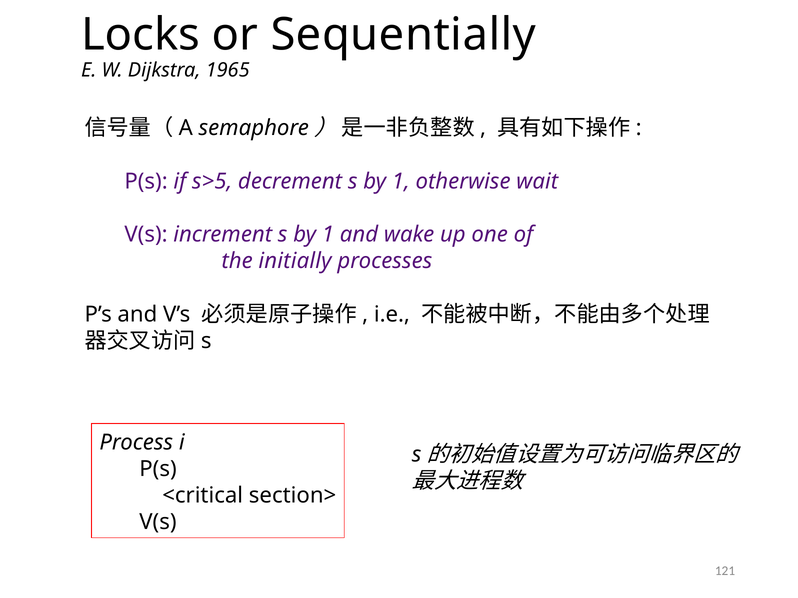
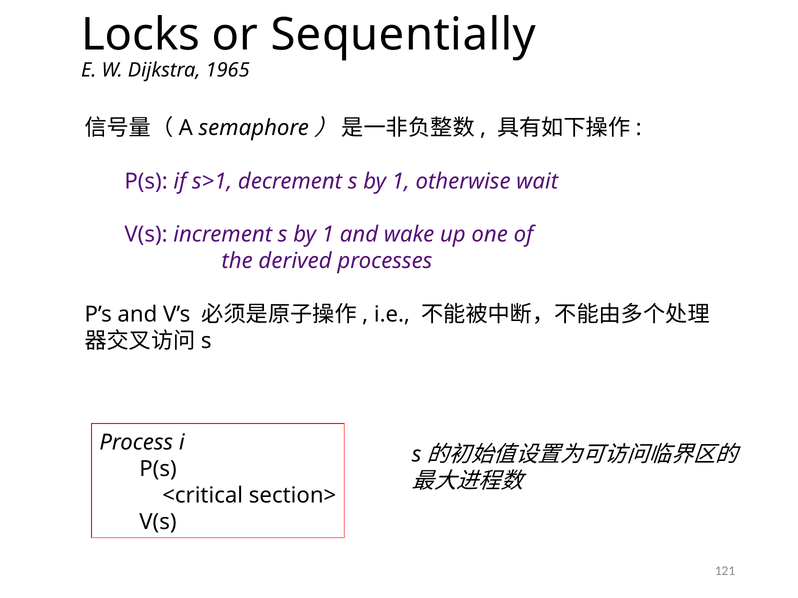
s>5: s>5 -> s>1 (212, 181)
initially: initially -> derived (295, 261)
